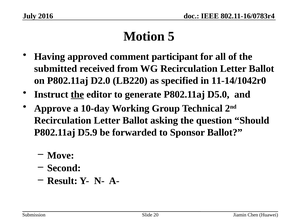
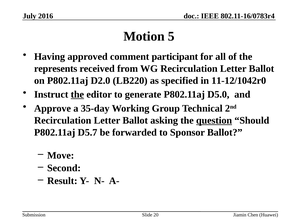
submitted: submitted -> represents (56, 68)
11-14/1042r0: 11-14/1042r0 -> 11-12/1042r0 (239, 80)
10-day: 10-day -> 35-day (95, 108)
question underline: none -> present (214, 120)
D5.9: D5.9 -> D5.7 (87, 132)
